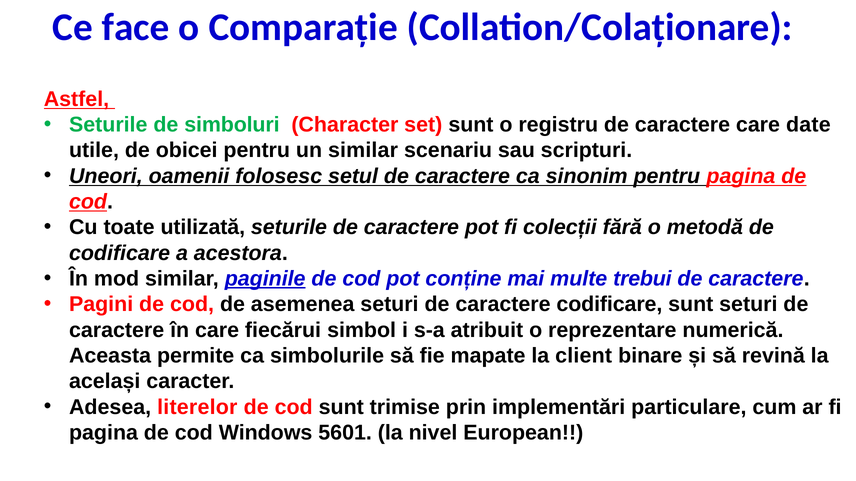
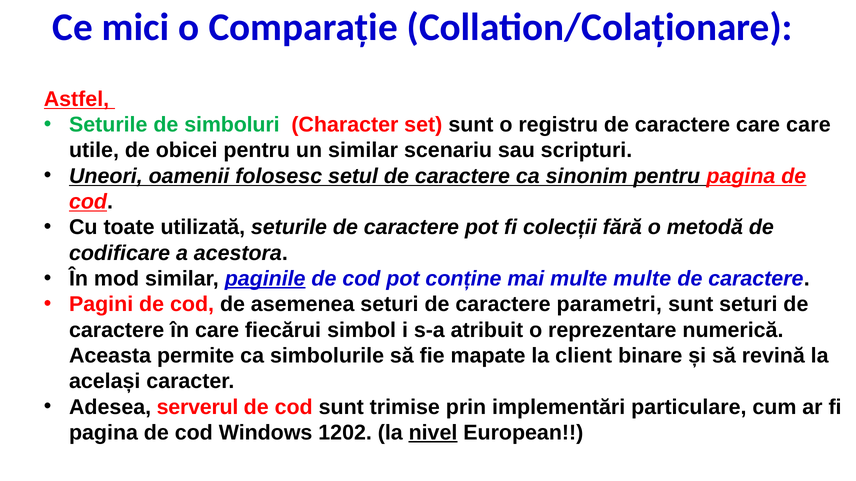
face: face -> mici (136, 27)
care date: date -> care (808, 125)
multe trebui: trebui -> multe (642, 279)
caractere codificare: codificare -> parametri (609, 305)
literelor: literelor -> serverul (198, 407)
5601: 5601 -> 1202 (345, 433)
nivel underline: none -> present (433, 433)
